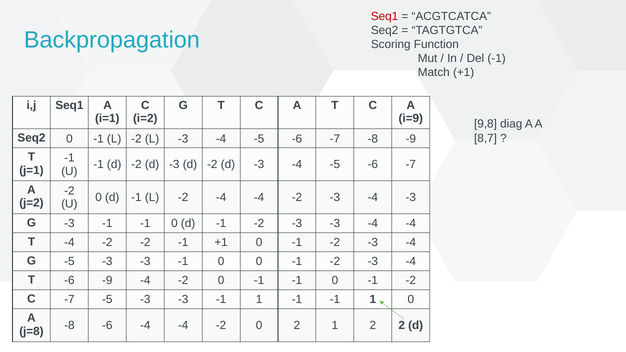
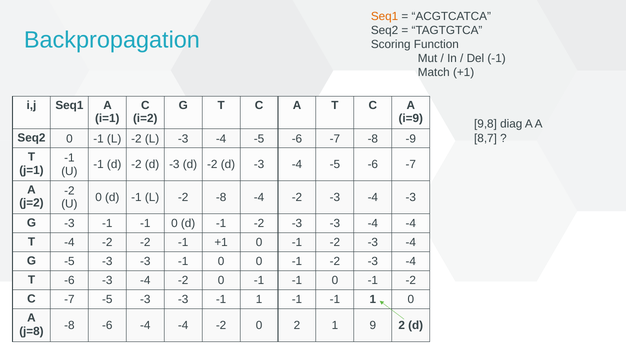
Seq1 colour: red -> orange (385, 16)
-2 -4: -4 -> -8 (221, 198)
-6 -9: -9 -> -3 (107, 281)
1 2: 2 -> 9 (373, 326)
